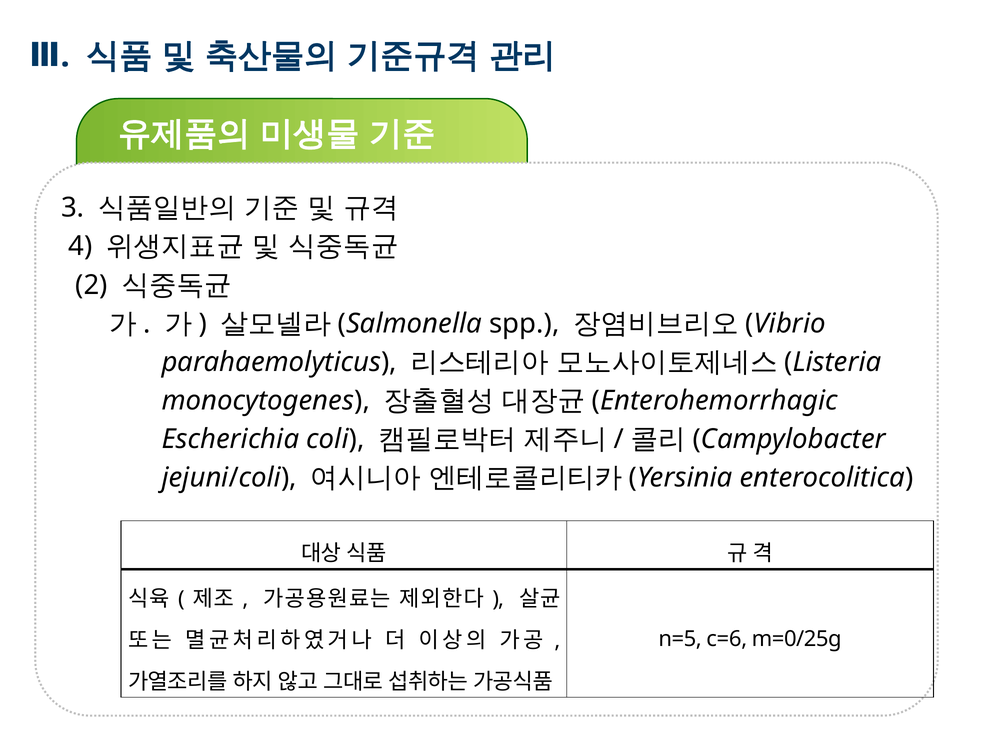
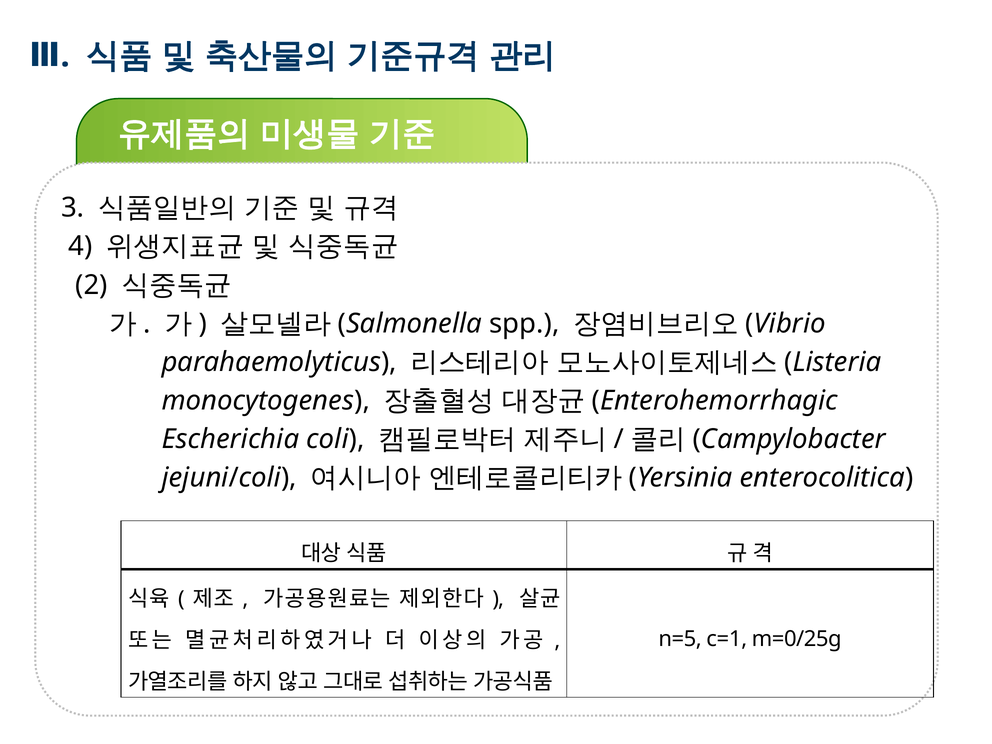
c=6: c=6 -> c=1 (727, 639)
